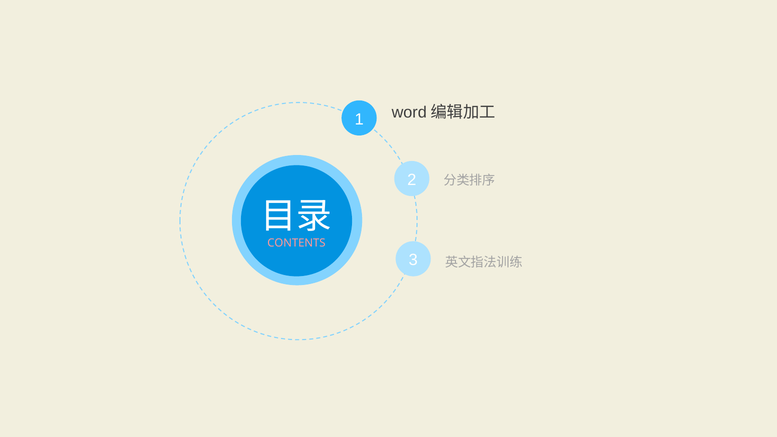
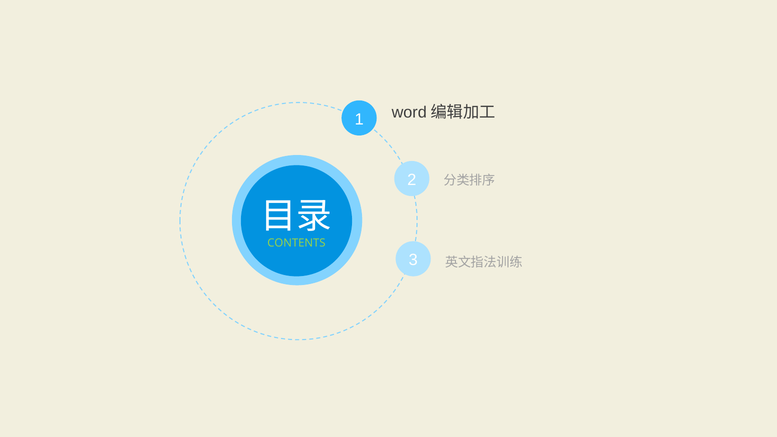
CONTENTS colour: pink -> light green (296, 243)
